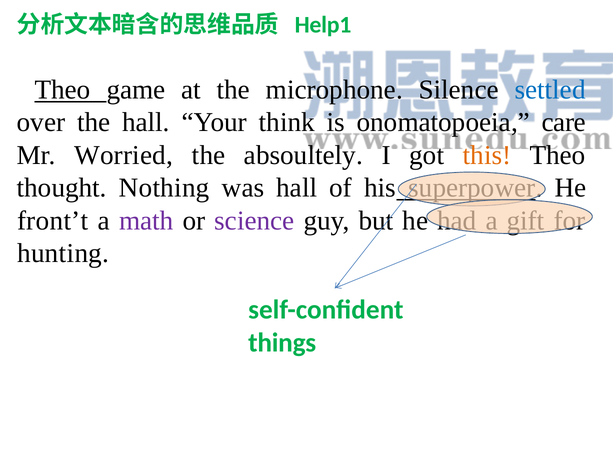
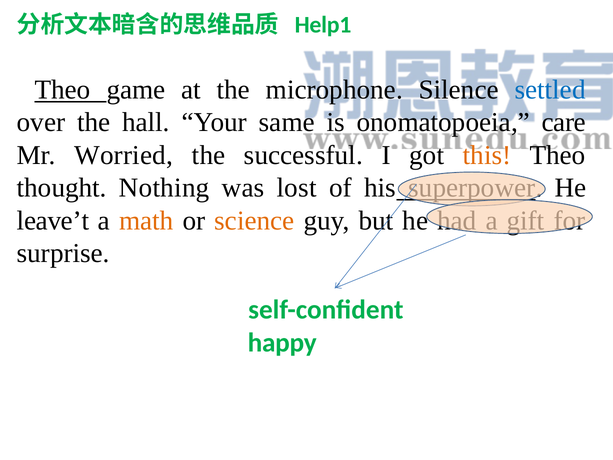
think: think -> same (287, 122)
absoultely: absoultely -> successful (303, 155)
was hall: hall -> lost (297, 188)
front’t: front’t -> leave’t (53, 220)
math colour: purple -> orange (146, 220)
science colour: purple -> orange (254, 220)
hunting: hunting -> surprise (63, 253)
things: things -> happy (282, 342)
